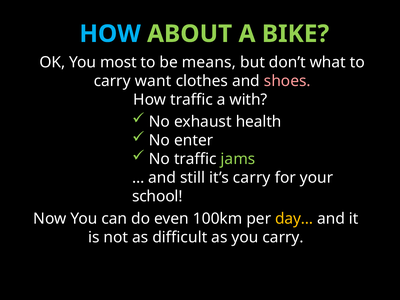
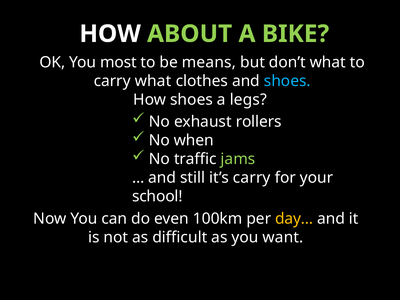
HOW colour: light blue -> white (110, 34)
carry want: want -> what (153, 81)
shoes colour: pink -> light blue (287, 81)
How traffic: traffic -> shoes (192, 100)
with: with -> legs (248, 100)
health: health -> rollers (259, 122)
enter: enter -> when (194, 140)
you carry: carry -> want (283, 237)
